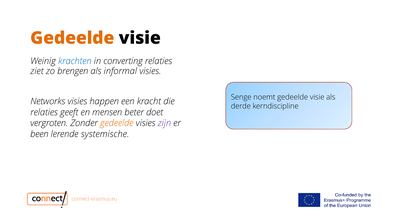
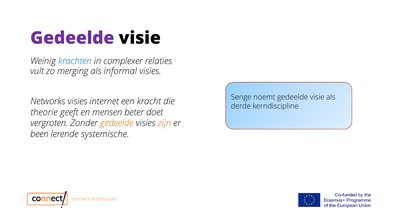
Gedeelde colour: orange -> purple (72, 38)
converting: converting -> complexer (123, 61)
ziet: ziet -> vult (37, 71)
brengen: brengen -> merging (73, 71)
happen: happen -> internet (104, 101)
relaties: relaties -> theorie (44, 112)
zijn colour: purple -> orange (164, 123)
